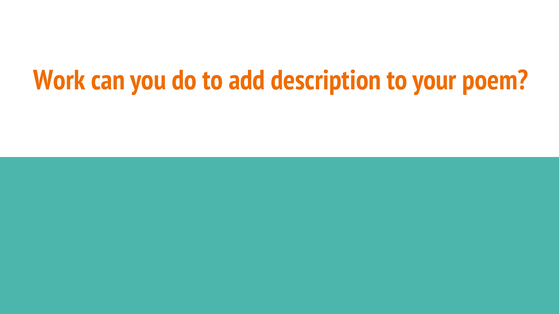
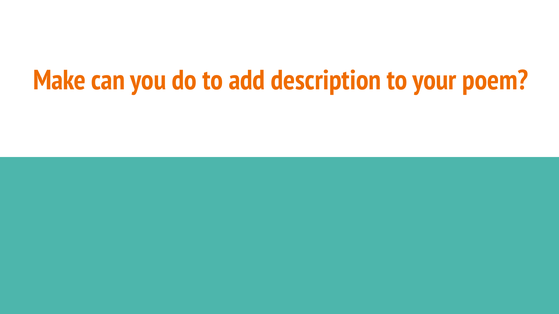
Work: Work -> Make (60, 81)
